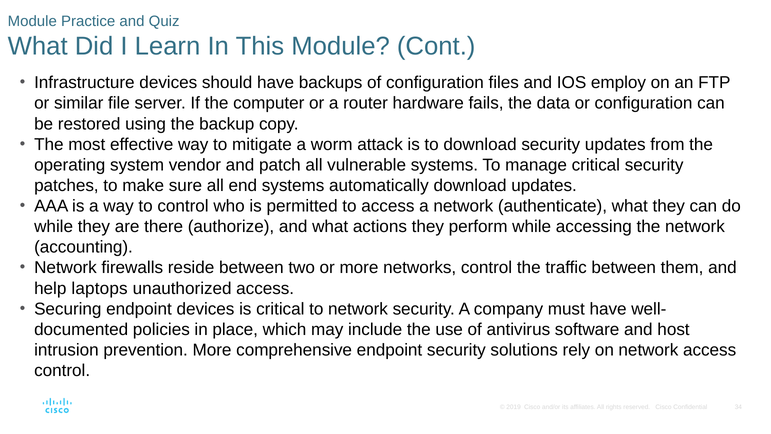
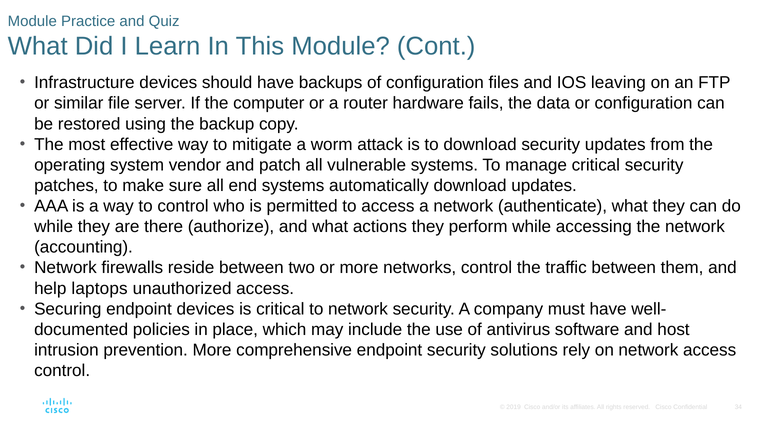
employ: employ -> leaving (618, 83)
